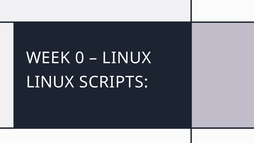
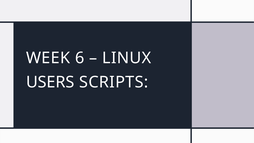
0: 0 -> 6 (80, 58)
LINUX: LINUX -> USERS (50, 82)
